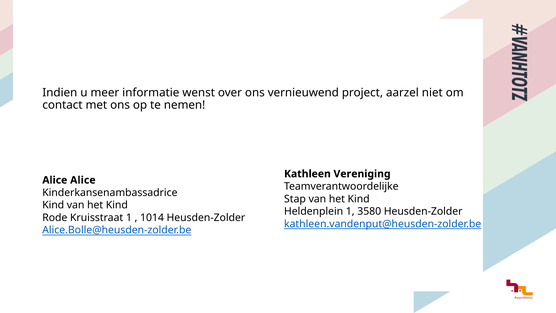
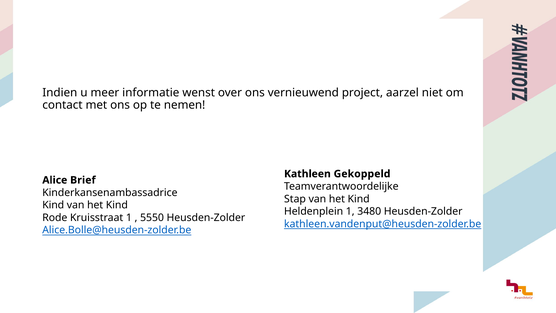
Vereniging: Vereniging -> Gekoppeld (362, 174)
Alice Alice: Alice -> Brief (83, 180)
3580: 3580 -> 3480 (369, 211)
1014: 1014 -> 5550 (152, 218)
